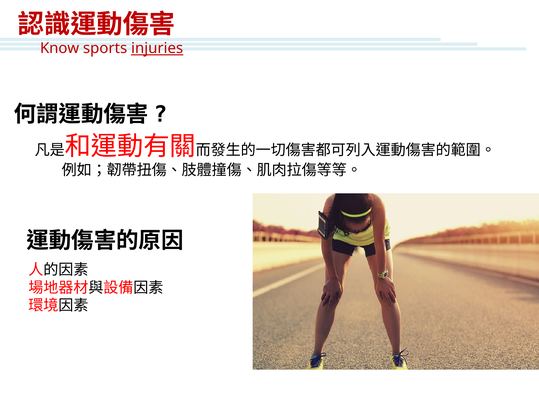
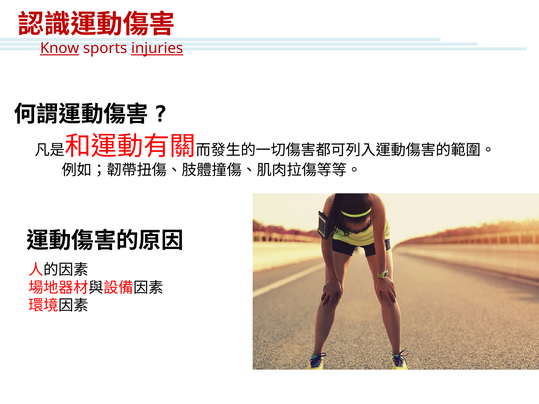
Know underline: none -> present (60, 48)
